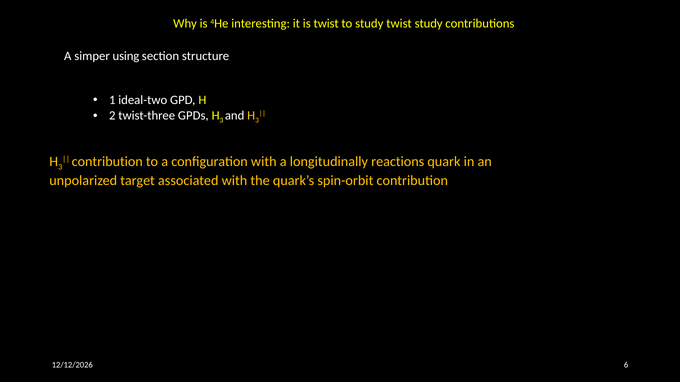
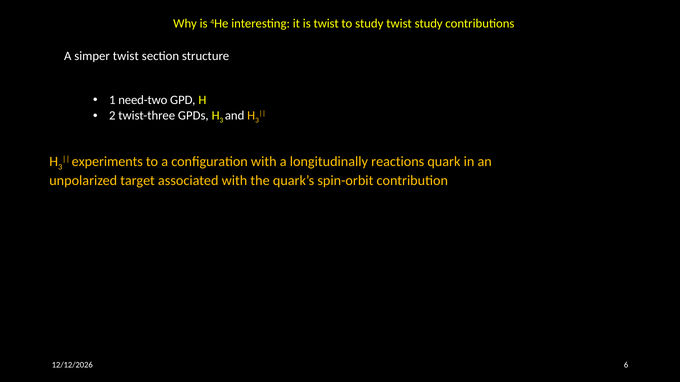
simper using: using -> twist (126, 56)
ideal-two: ideal-two -> need-two (143, 100)
contribution: contribution -> experiments (107, 162)
